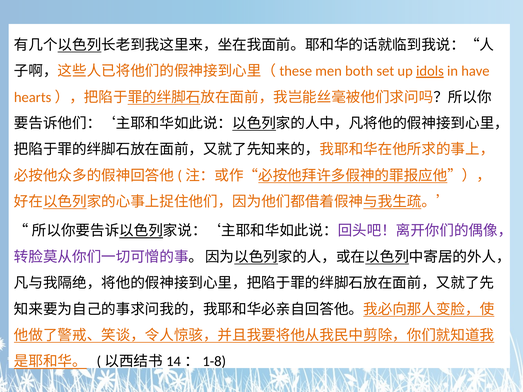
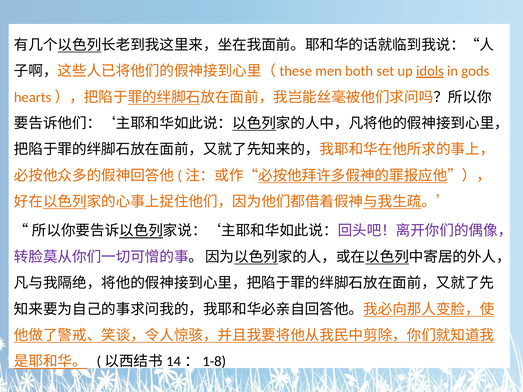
have: have -> gods (475, 71)
